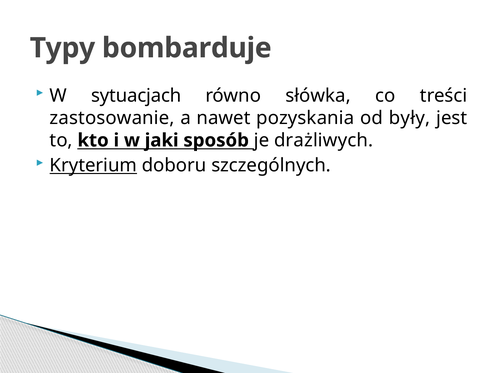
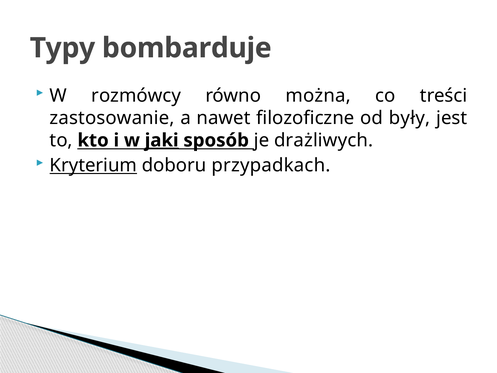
sytuacjach: sytuacjach -> rozmówcy (136, 95)
słówka: słówka -> można (318, 95)
pozyskania: pozyskania -> filozoficzne (305, 118)
jaki underline: none -> present (162, 140)
szczególnych: szczególnych -> przypadkach (271, 165)
